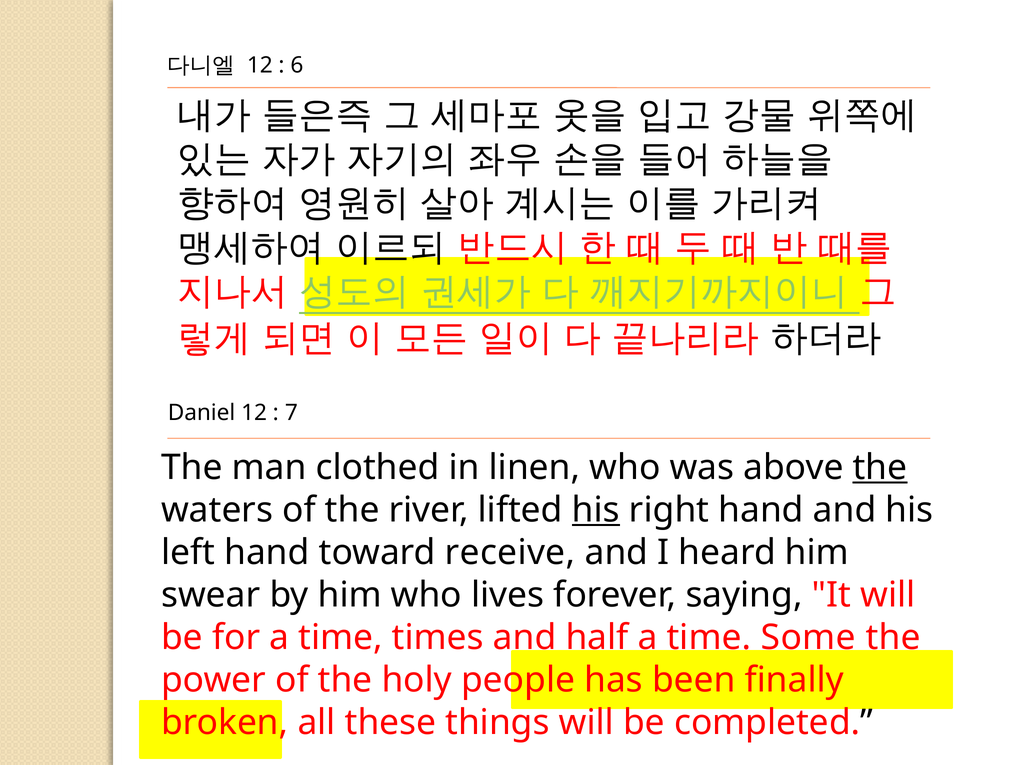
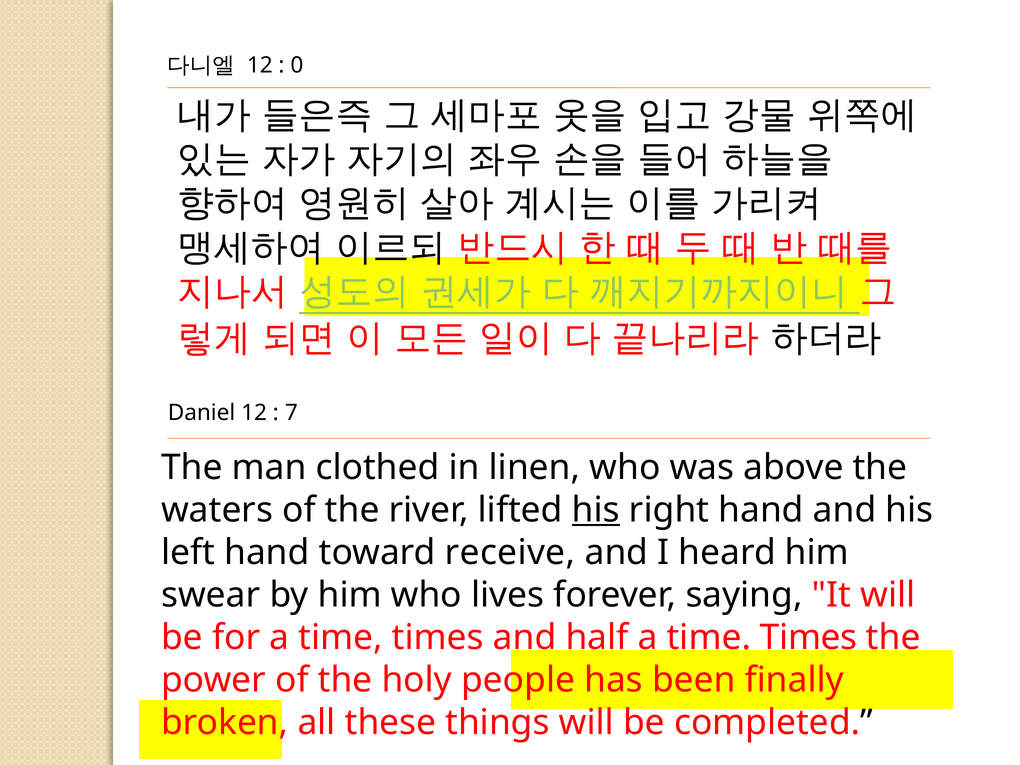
6: 6 -> 0 (297, 65)
the underline: present -> none (880, 467)
half a time Some: Some -> Times (809, 637)
